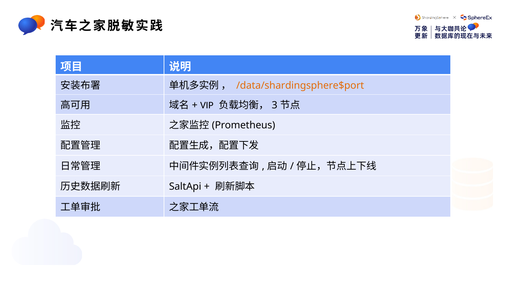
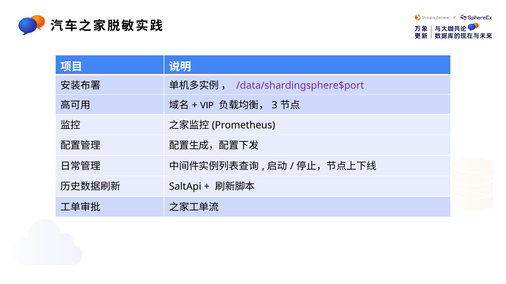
/data/shardingsphere$port colour: orange -> purple (300, 86)
